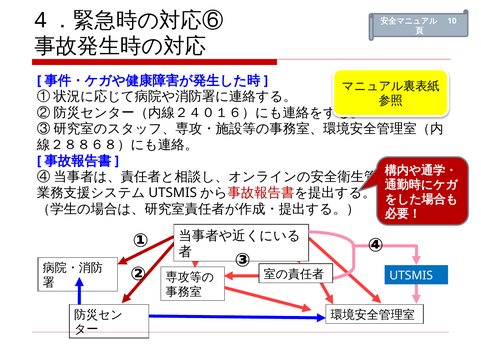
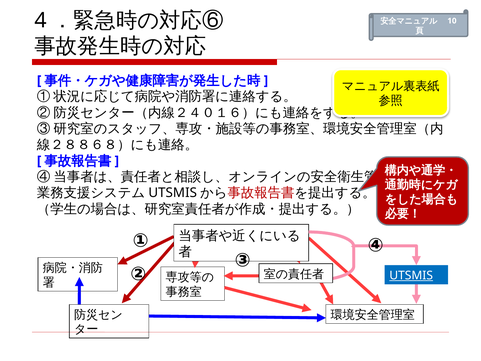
UTSMIS underline: none -> present (411, 275)
